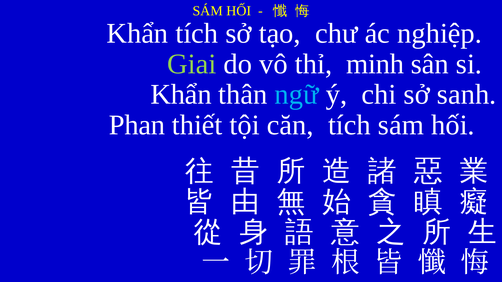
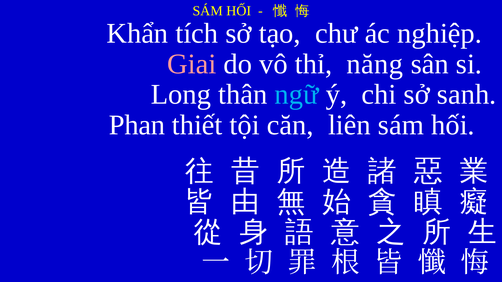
Giai colour: light green -> pink (192, 64)
minh: minh -> năng (375, 64)
Khẩn: Khẩn -> Long (181, 95)
căn tích: tích -> liên (349, 125)
